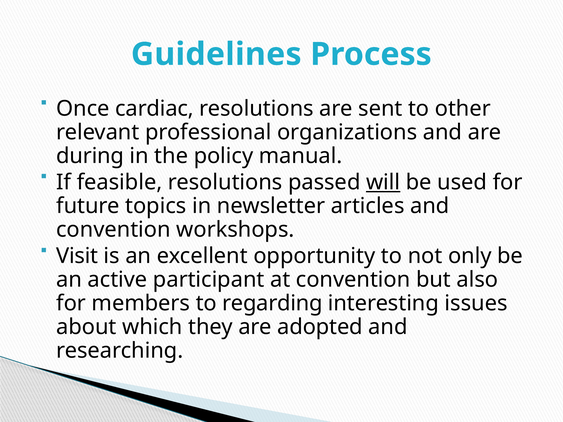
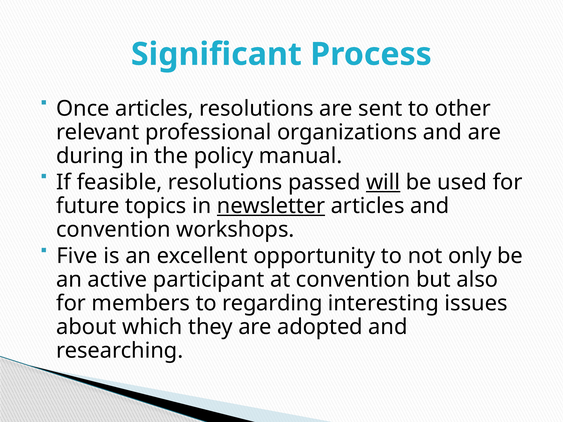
Guidelines: Guidelines -> Significant (216, 54)
Once cardiac: cardiac -> articles (154, 109)
newsletter underline: none -> present (271, 206)
Visit: Visit -> Five (77, 256)
